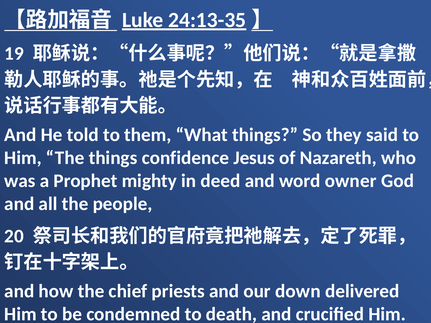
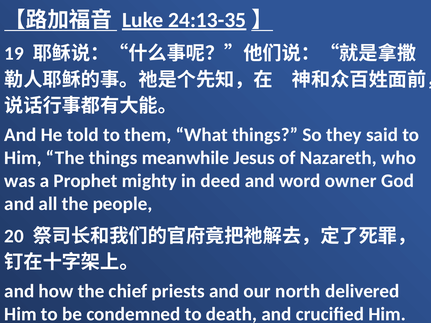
confidence: confidence -> meanwhile (185, 158)
down: down -> north (298, 291)
